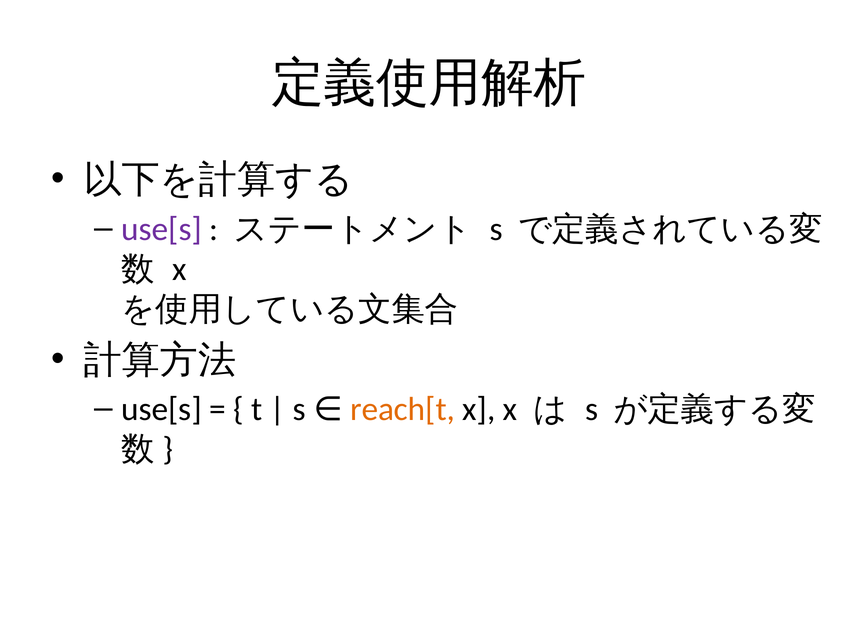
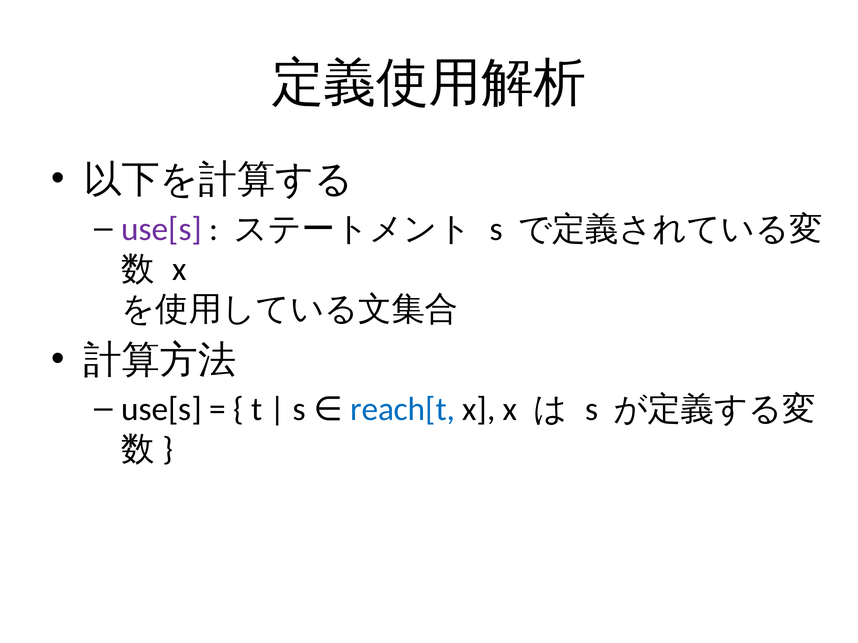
reach[t colour: orange -> blue (402, 410)
